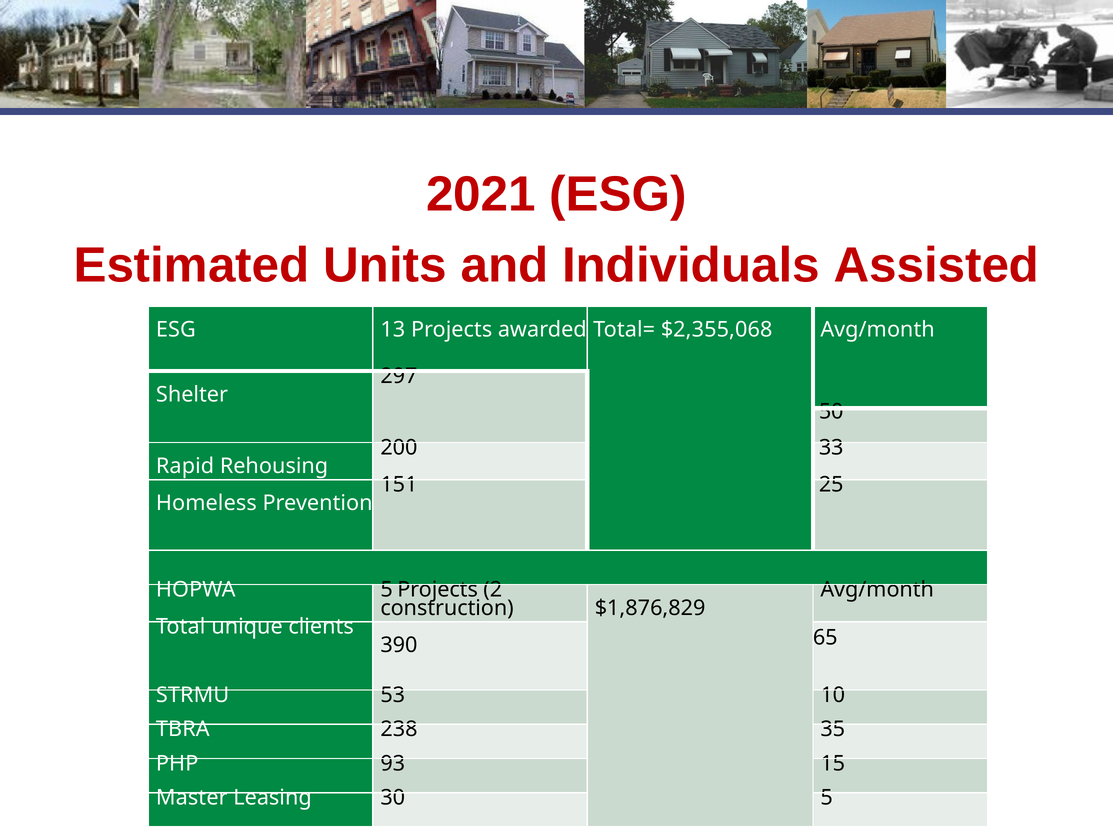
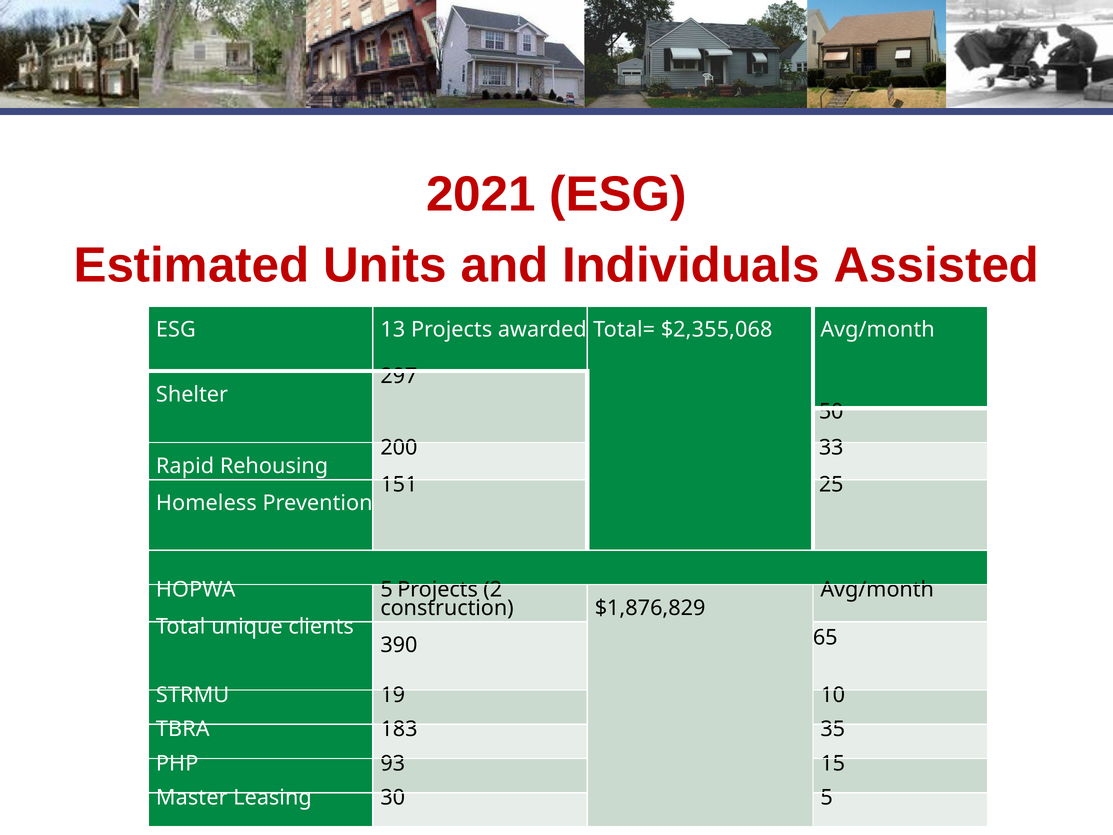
53: 53 -> 19 (393, 695)
238: 238 -> 183 (399, 729)
